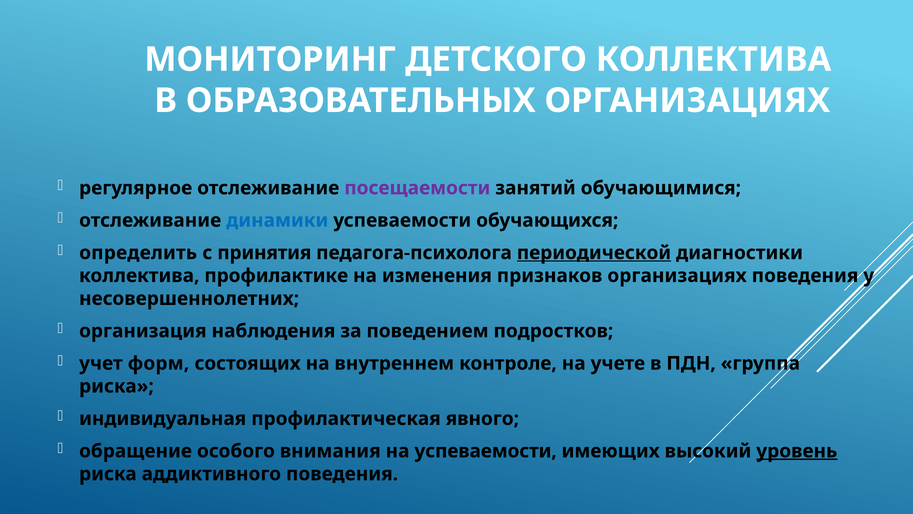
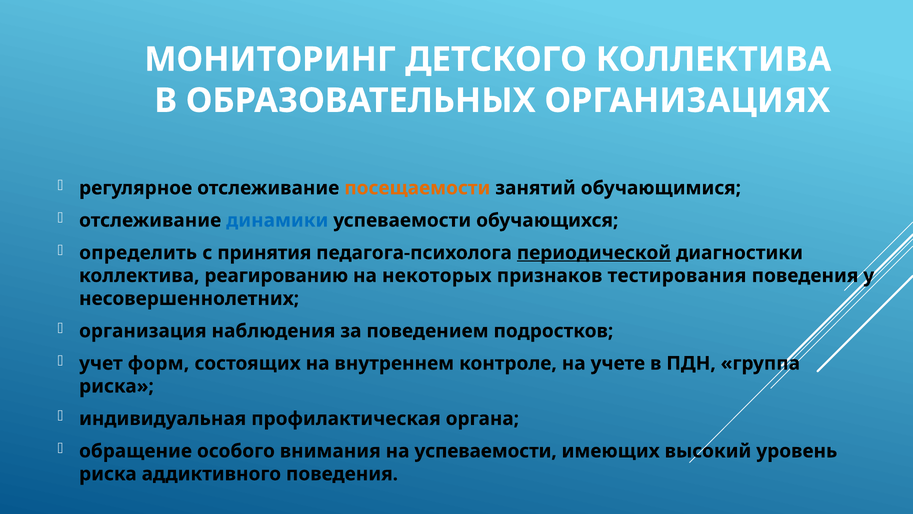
посещаемости colour: purple -> orange (417, 188)
профилактике: профилактике -> реагированию (276, 275)
изменения: изменения -> некоторых (437, 275)
признаков организациях: организациях -> тестирования (677, 275)
явного: явного -> органа (482, 418)
уровень underline: present -> none (797, 451)
